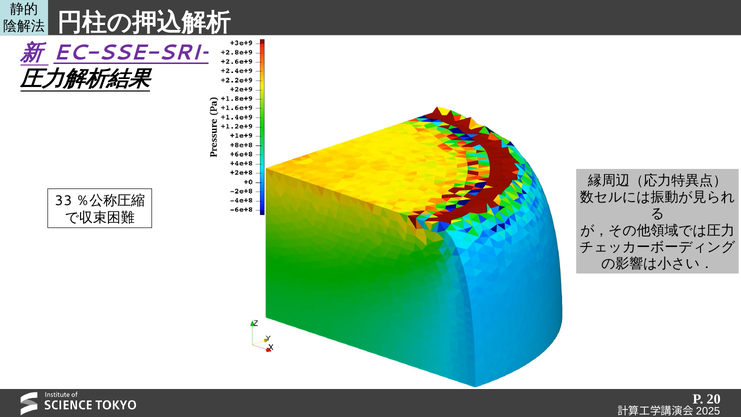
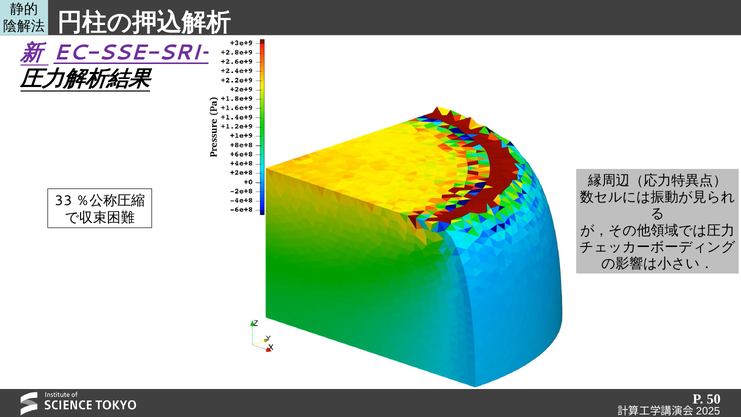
20: 20 -> 50 (714, 399)
